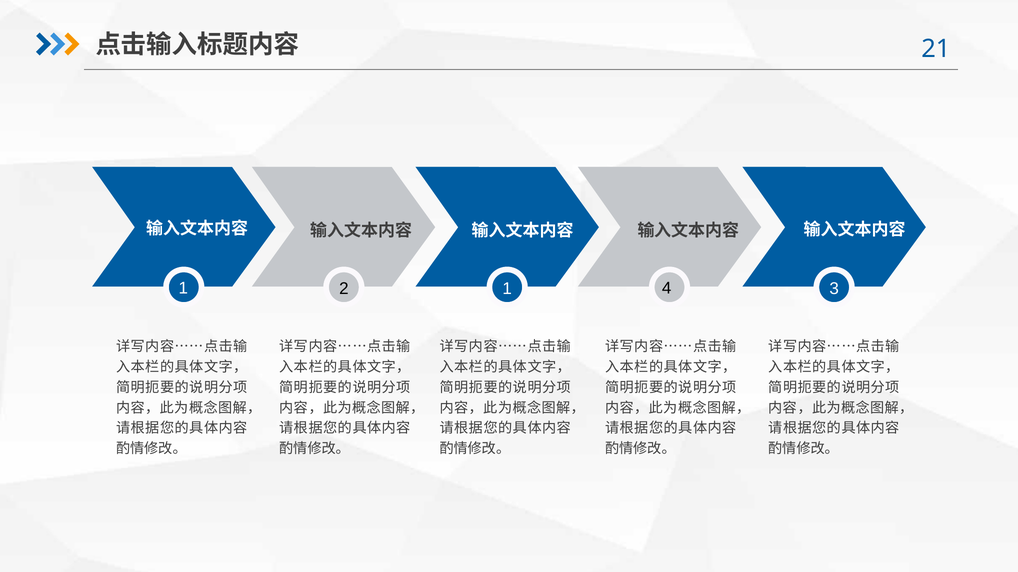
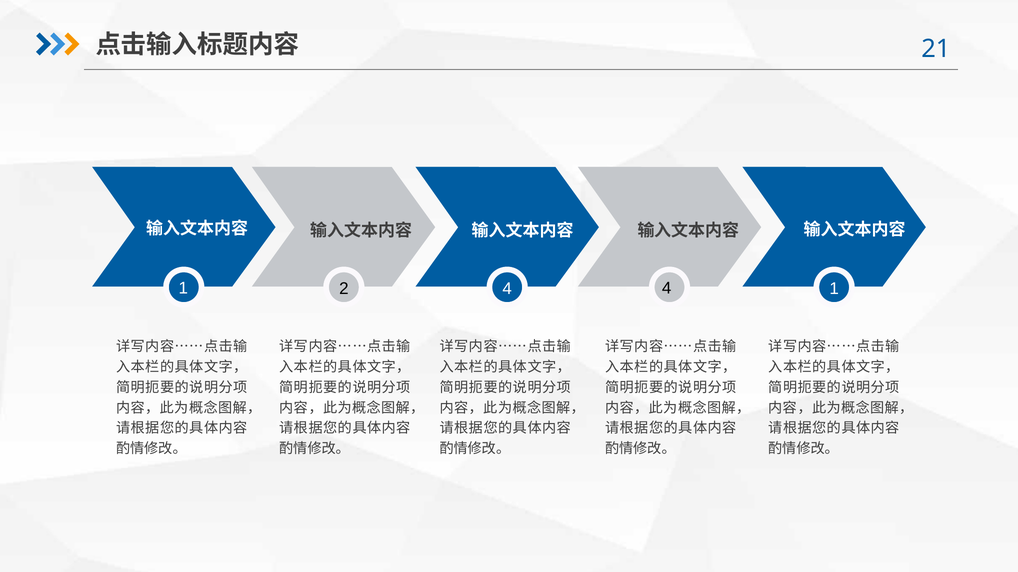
2 1: 1 -> 4 (507, 289)
4 3: 3 -> 1 (834, 289)
